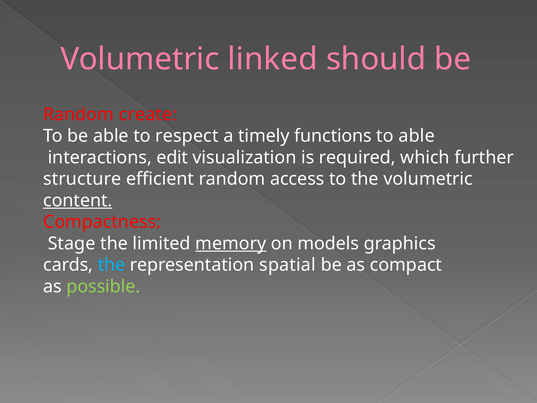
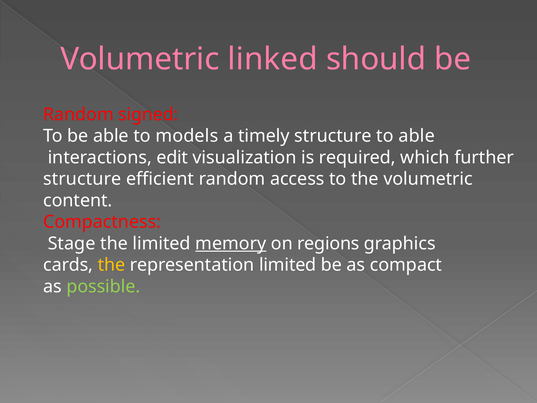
create: create -> signed (148, 114)
respect: respect -> models (187, 136)
timely functions: functions -> structure (333, 136)
content underline: present -> none (78, 200)
models: models -> regions (328, 243)
the colour: light blue -> yellow (112, 265)
representation spatial: spatial -> limited (288, 265)
